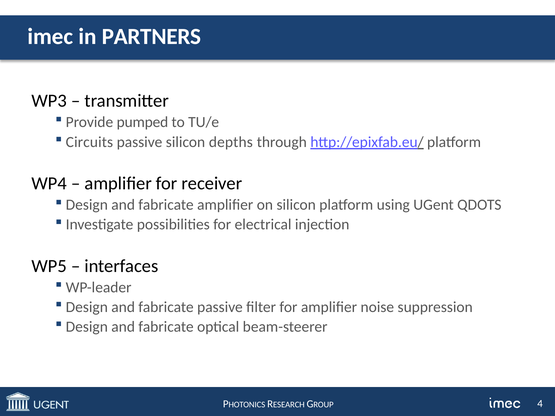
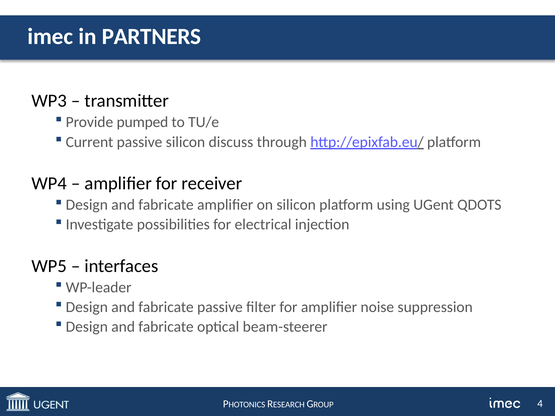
Circuits: Circuits -> Current (90, 142)
depths: depths -> discuss (231, 142)
